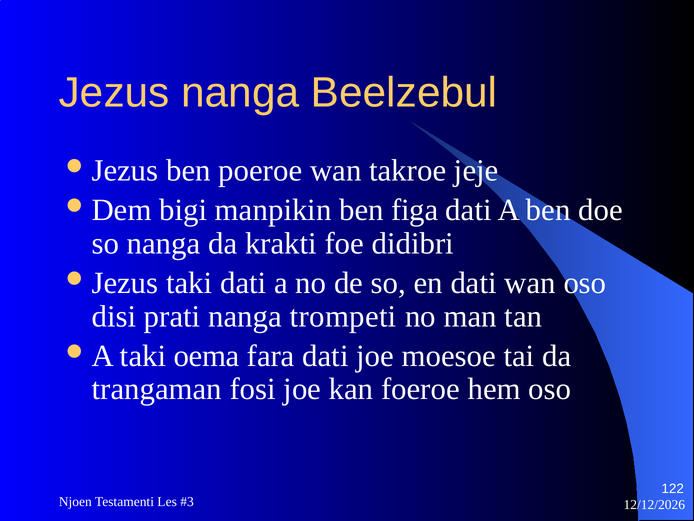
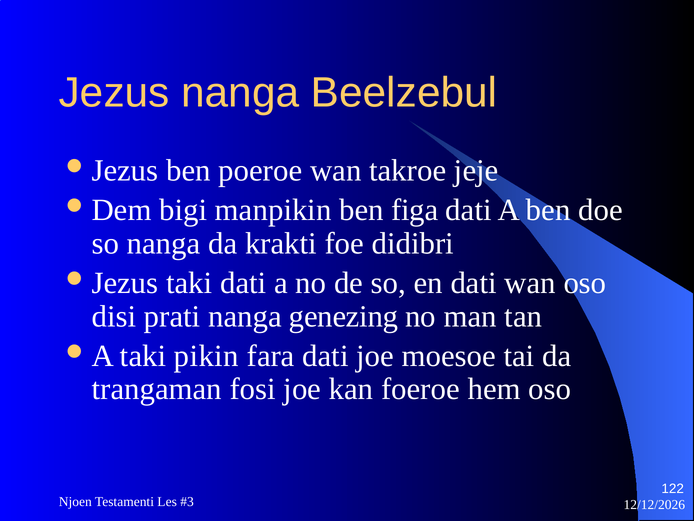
trompeti: trompeti -> genezing (344, 316)
oema: oema -> pikin (206, 356)
